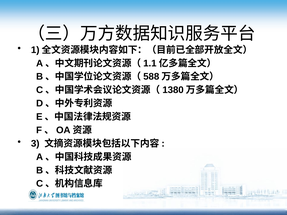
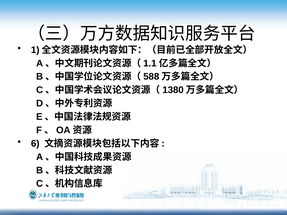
3: 3 -> 6 (35, 144)
